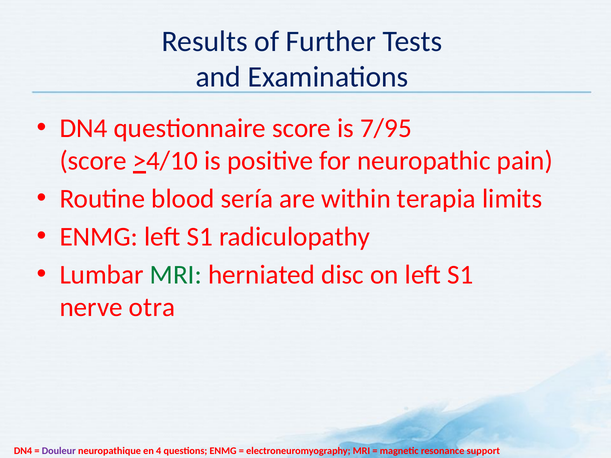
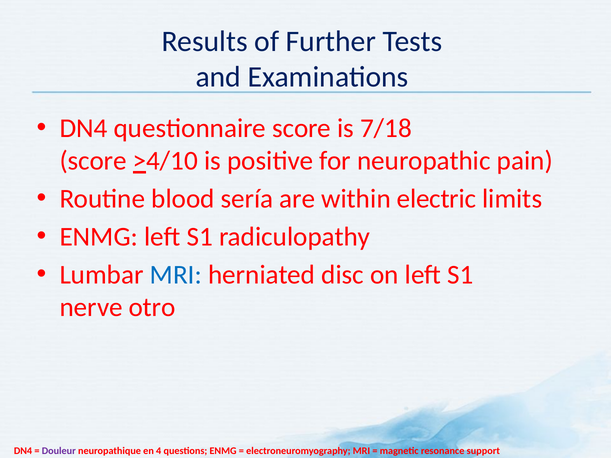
7/95: 7/95 -> 7/18 (386, 128)
terapia: terapia -> electric (437, 199)
MRI colour: green -> blue (176, 275)
otra: otra -> otro (152, 307)
